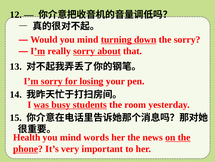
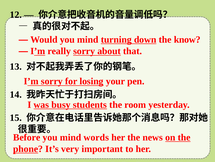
the sorry: sorry -> know (187, 39)
Health: Health -> Before (27, 137)
